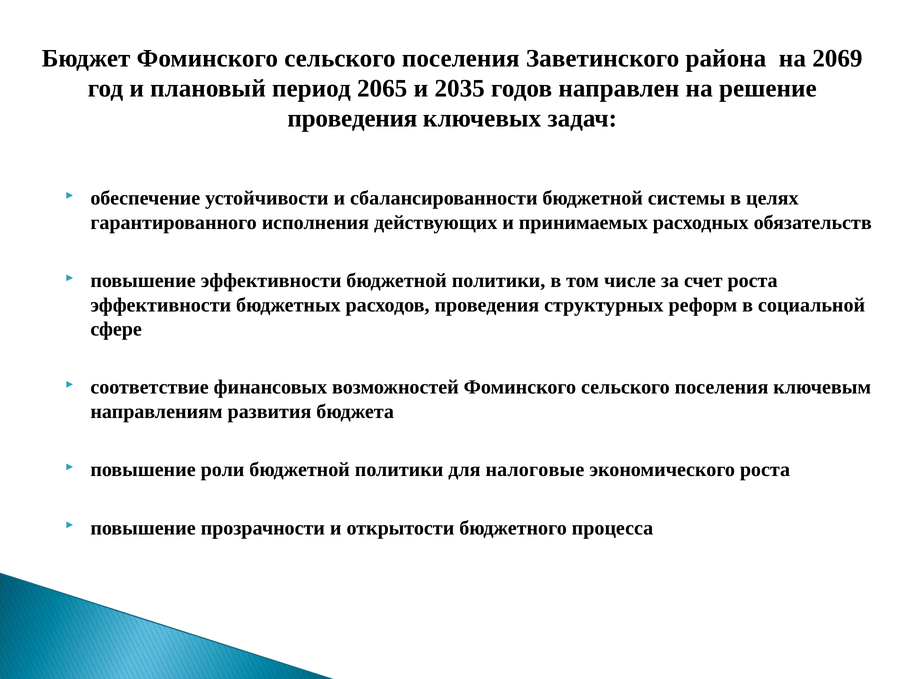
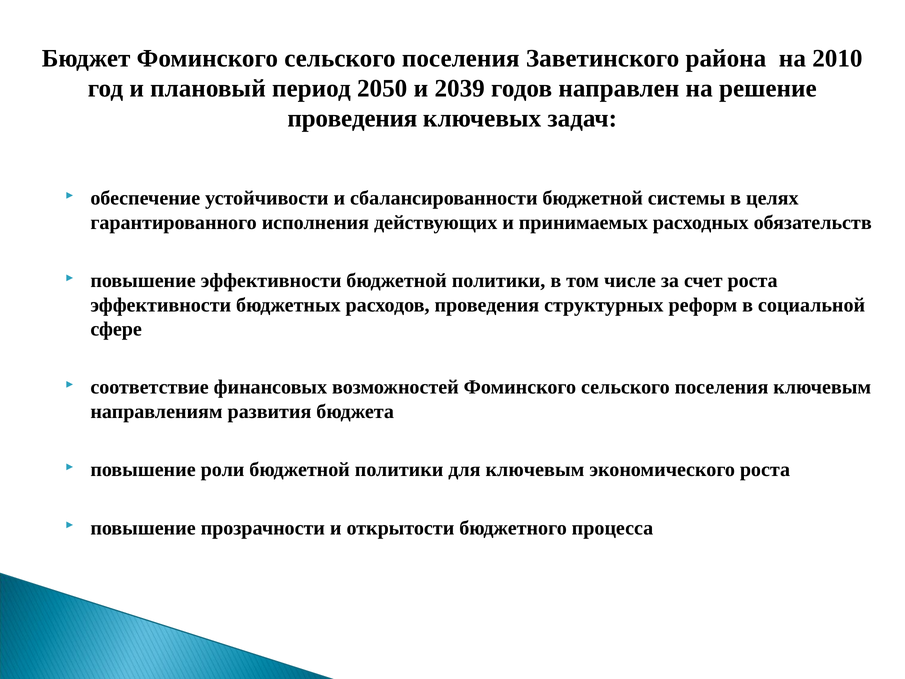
2069: 2069 -> 2010 (837, 58)
2065: 2065 -> 2050 (382, 88)
2035: 2035 -> 2039 (460, 88)
для налоговые: налоговые -> ключевым (535, 470)
